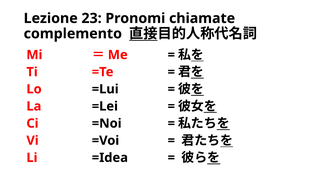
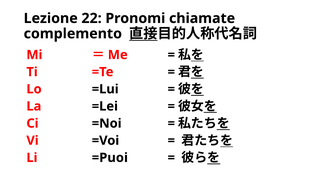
23: 23 -> 22 (92, 18)
=Idea: =Idea -> =Puoi (110, 158)
